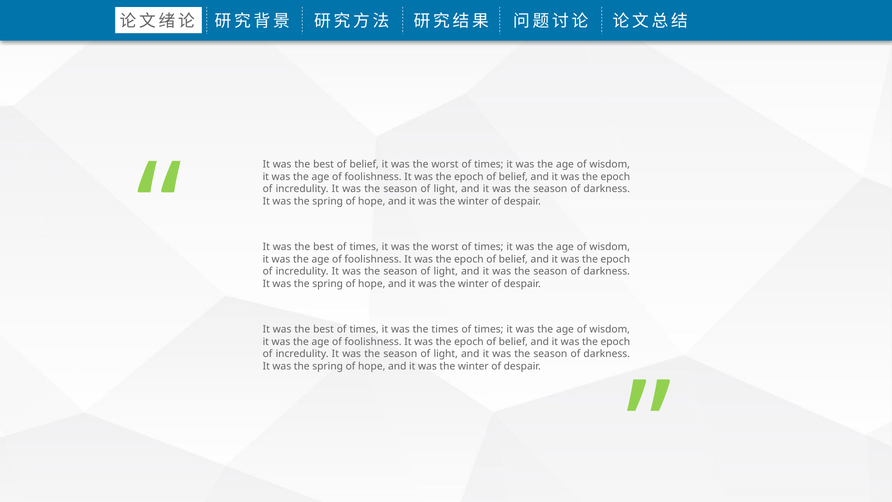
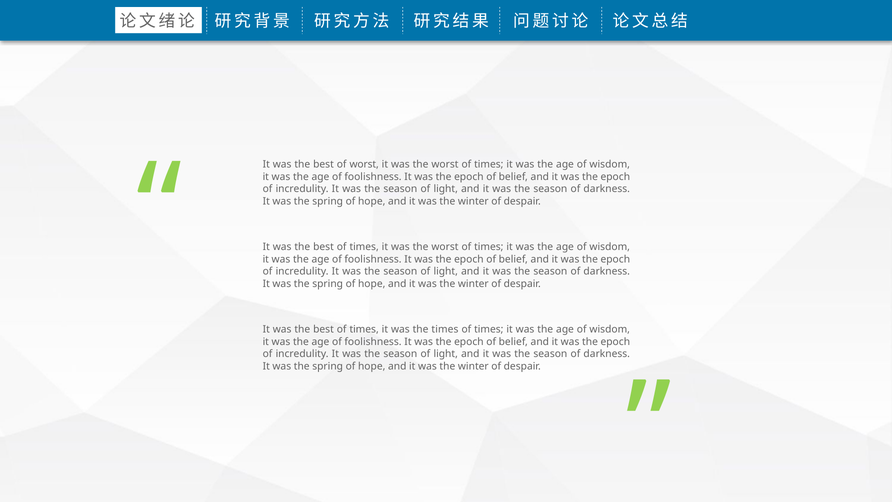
best of belief: belief -> worst (364, 164)
